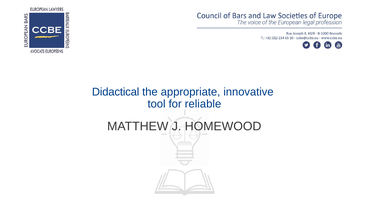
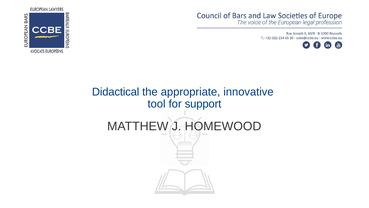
reliable: reliable -> support (203, 104)
